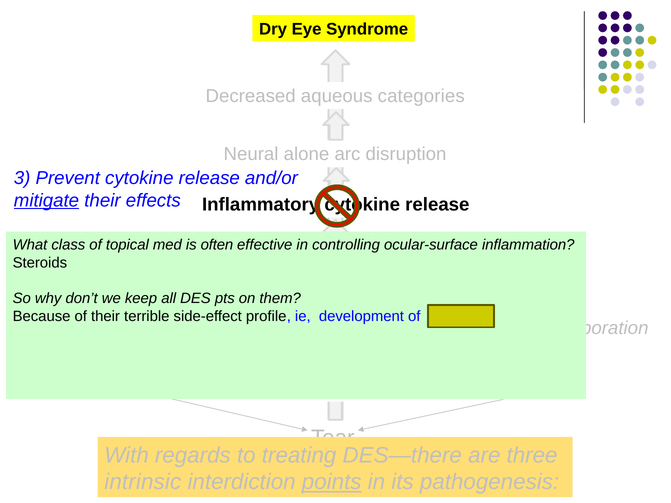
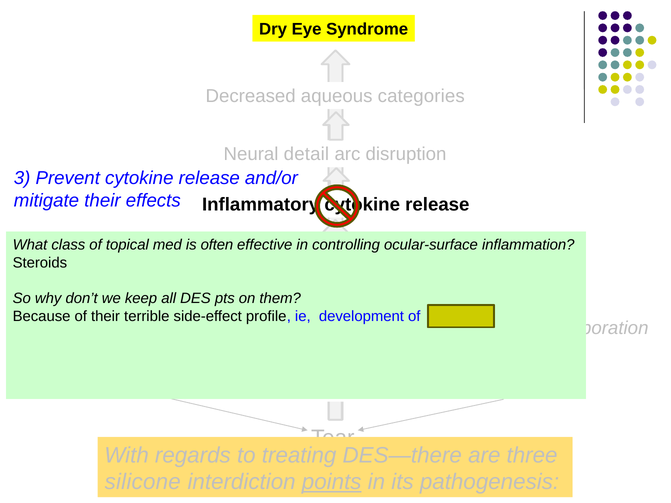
alone: alone -> detail (306, 154)
mitigate underline: present -> none (46, 201)
intrinsic: intrinsic -> silicone (143, 482)
